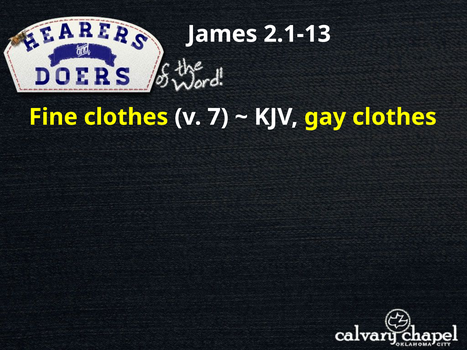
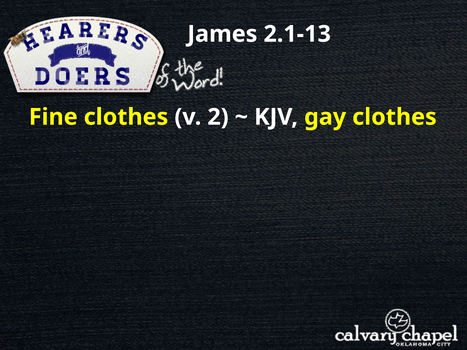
7: 7 -> 2 (218, 117)
